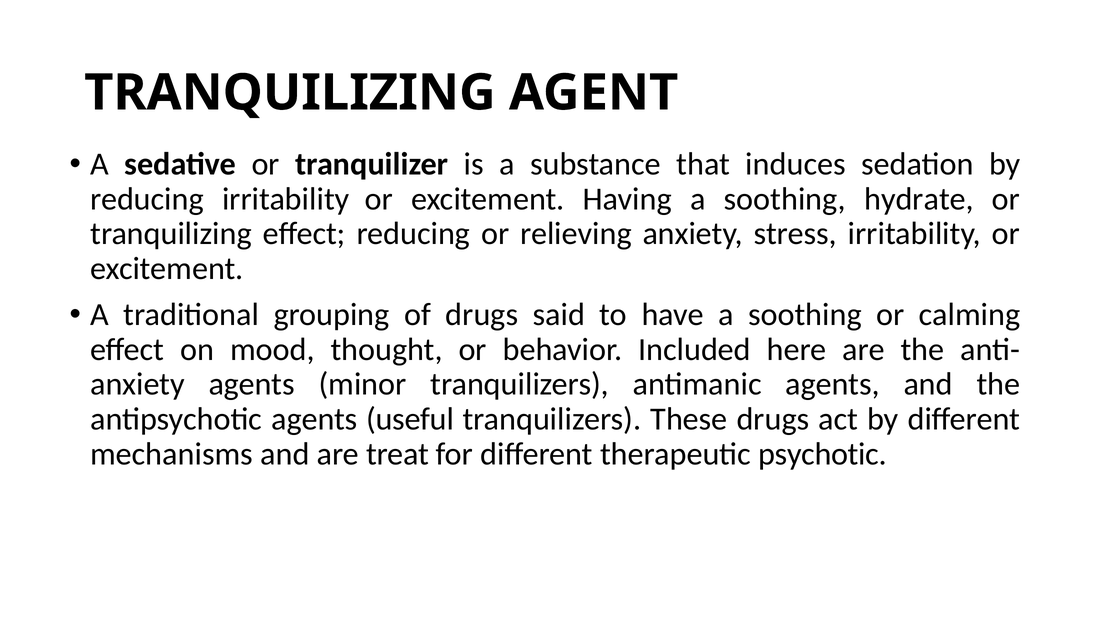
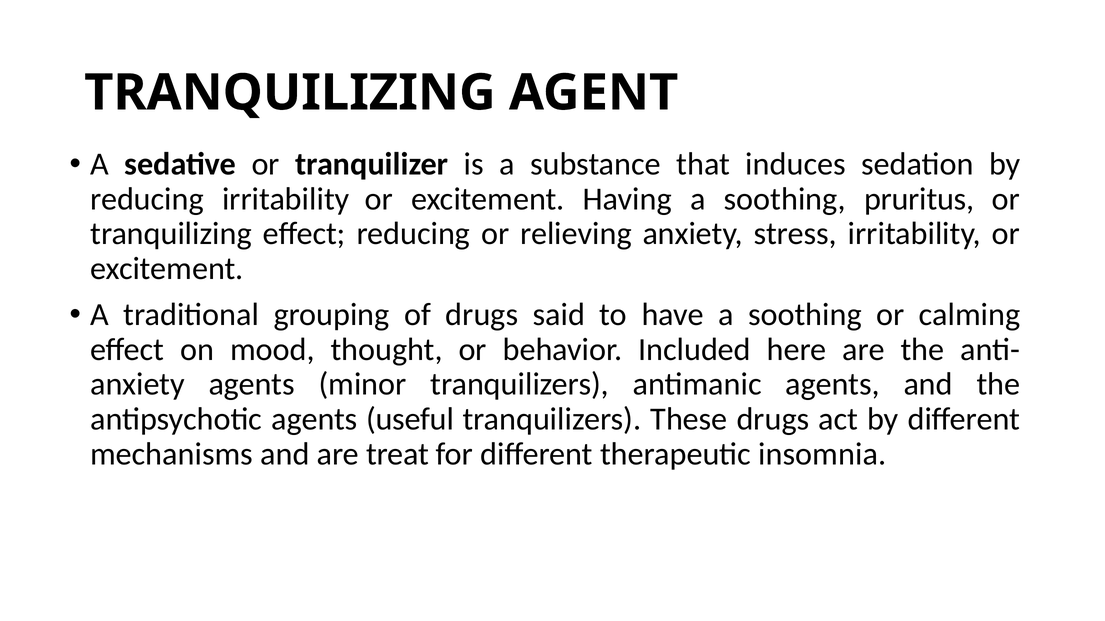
hydrate: hydrate -> pruritus (919, 199)
psychotic: psychotic -> insomnia (822, 454)
